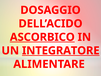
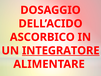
ASCORBICO underline: present -> none (42, 37)
